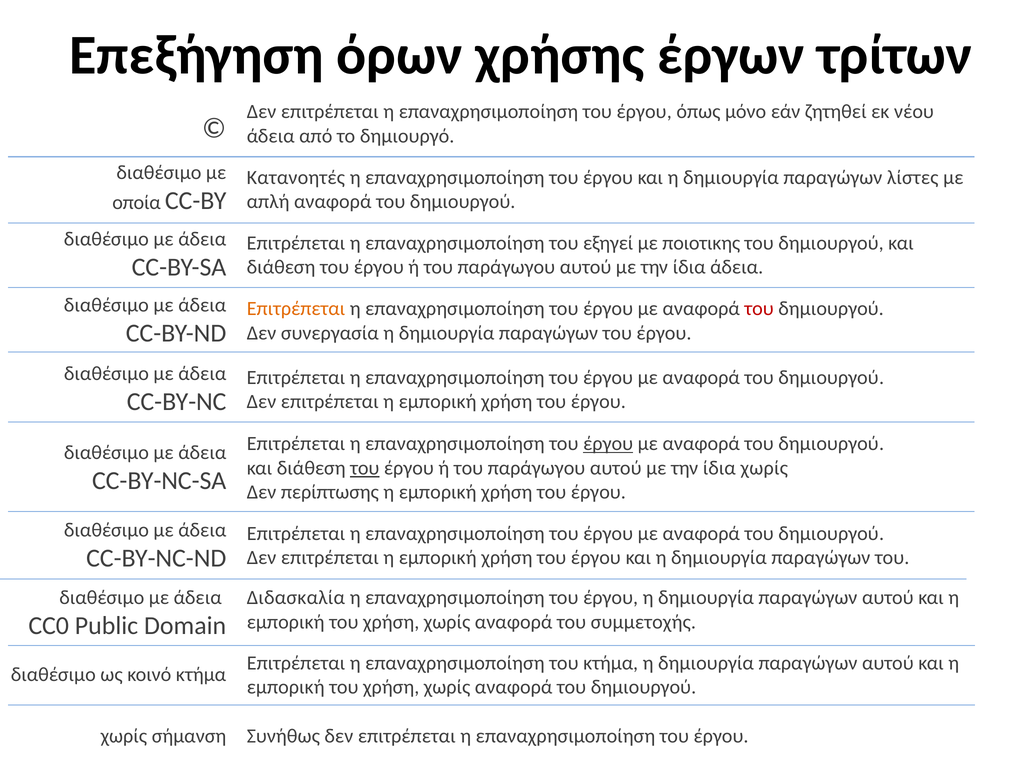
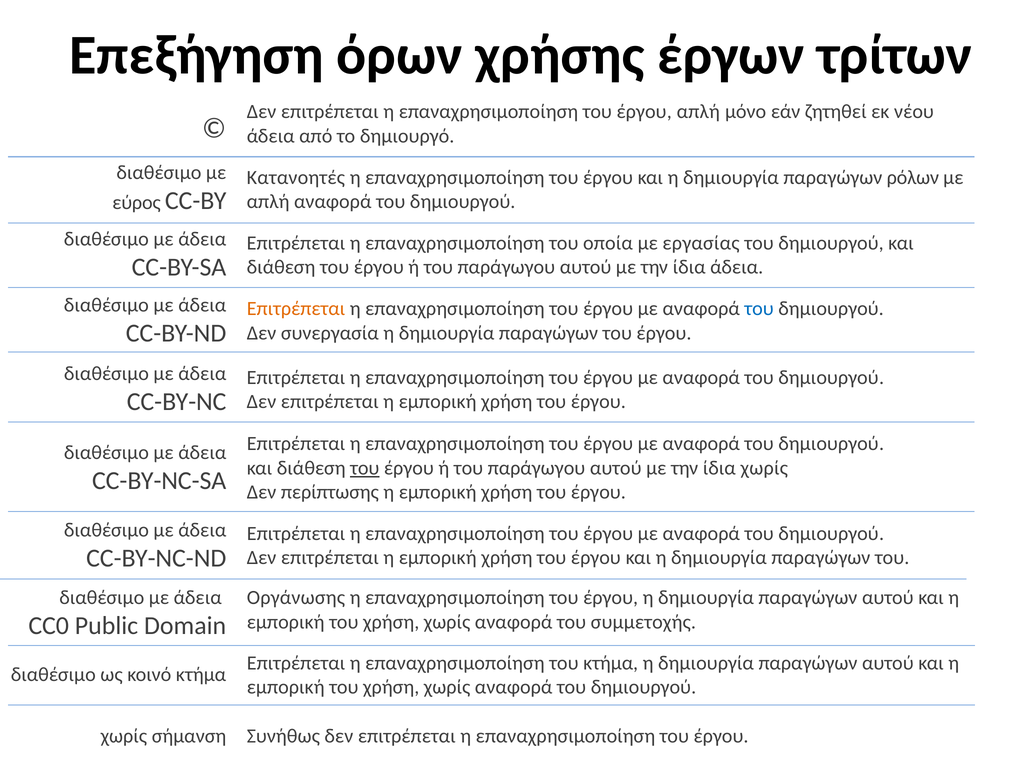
έργου όπως: όπως -> απλή (698, 112)
λίστες: λίστες -> ρόλων (913, 178)
οποία: οποία -> εύρος (136, 203)
εξηγεί: εξηγεί -> οποία (608, 243)
ποιοτικης: ποιοτικης -> εργασίας (701, 243)
του colour: red -> blue (759, 309)
έργου underline: present -> none (608, 444)
Διδασκαλία: Διδασκαλία -> Οργάνωσης (296, 598)
